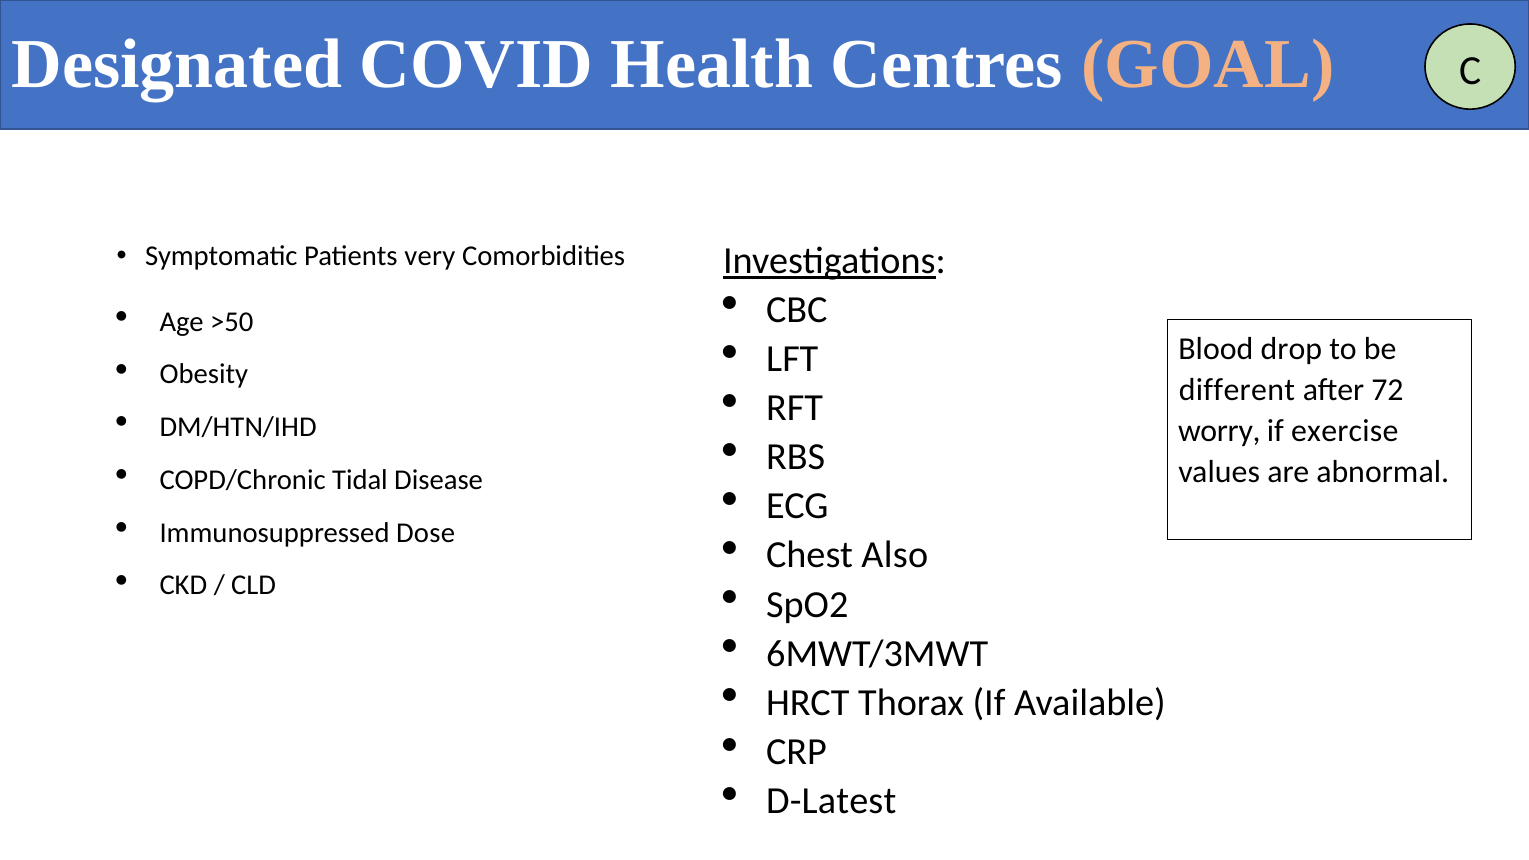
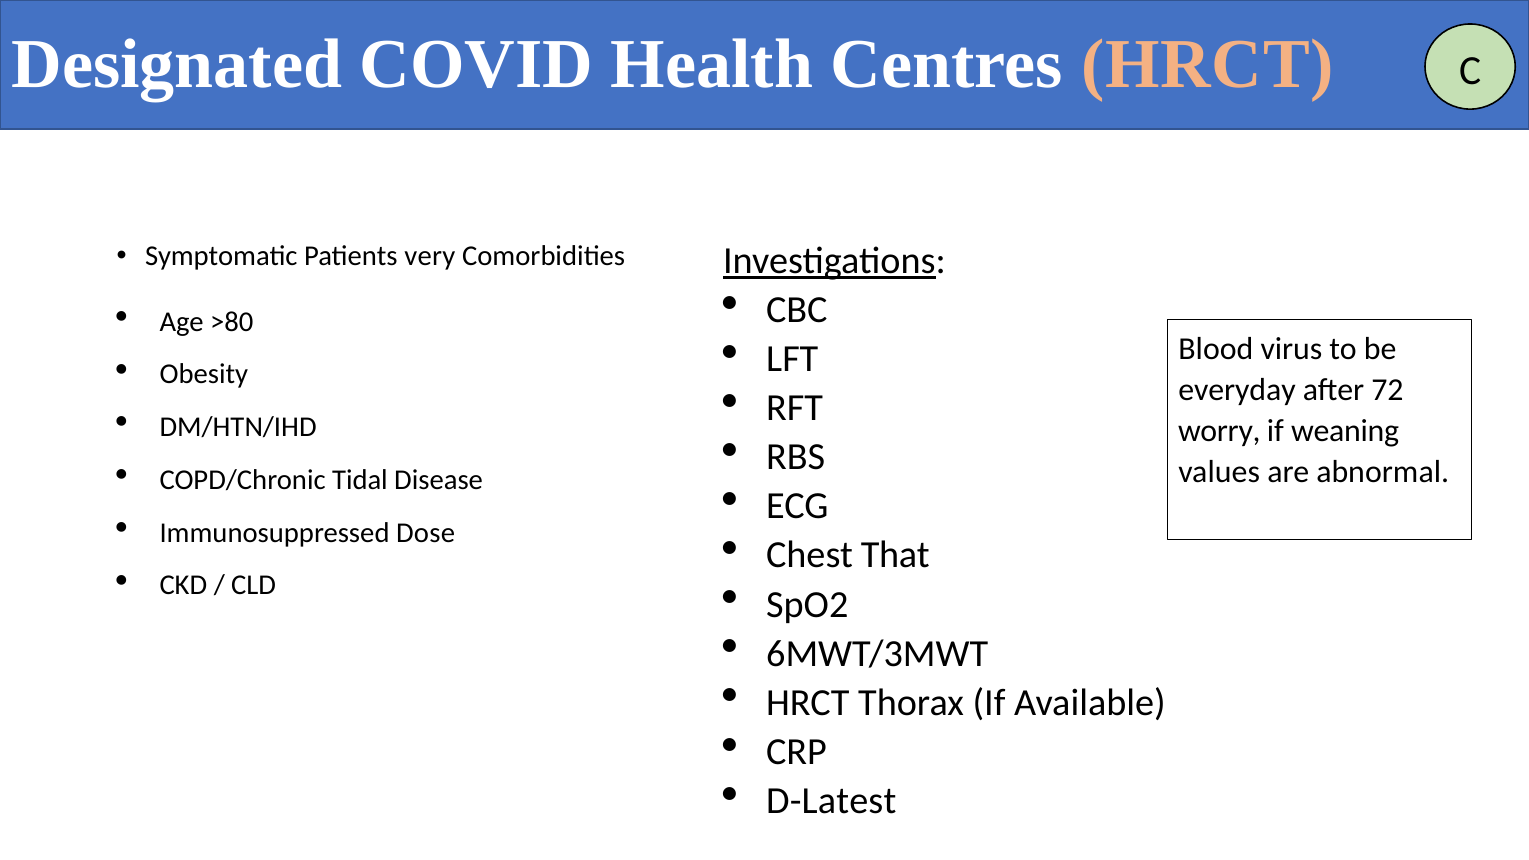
Centres GOAL: GOAL -> HRCT (1208, 64)
>50: >50 -> >80 (232, 322)
drop: drop -> virus (1291, 349)
different: different -> everyday (1237, 390)
exercise: exercise -> weaning (1345, 431)
Also: Also -> That (895, 555)
